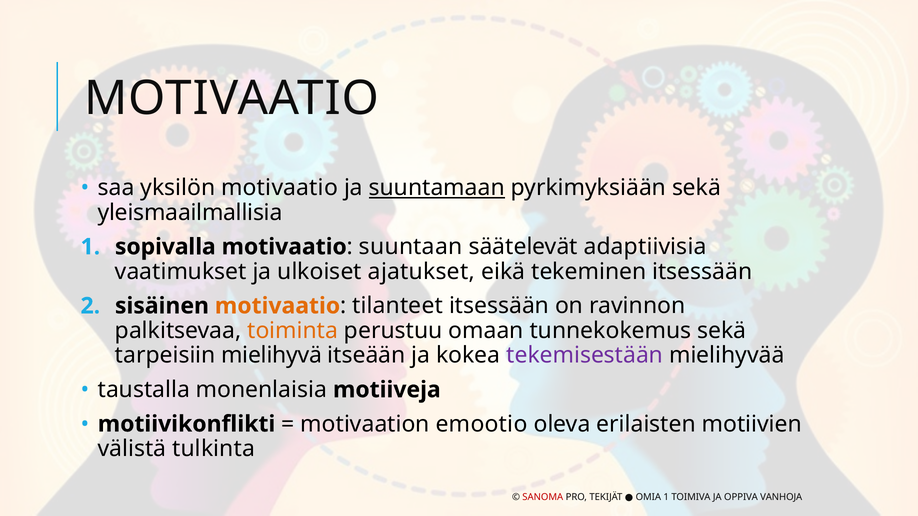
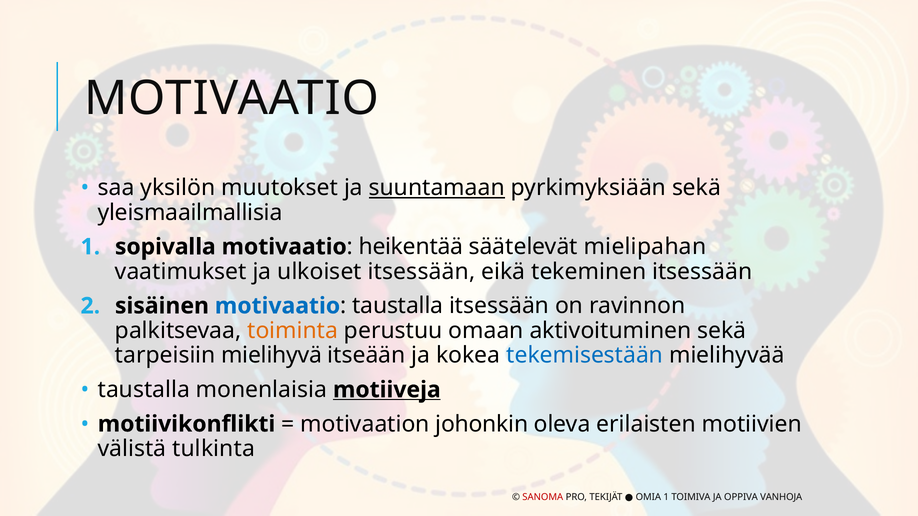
yksilön motivaatio: motivaatio -> muutokset (280, 188)
suuntaan: suuntaan -> heikentää (411, 247)
adaptiivisia: adaptiivisia -> mielipahan (645, 247)
ulkoiset ajatukset: ajatukset -> itsessään (421, 272)
motivaatio colour: orange -> blue (278, 306)
tilanteet: tilanteet -> taustalla (398, 306)
tunnekokemus: tunnekokemus -> aktivoituminen (610, 331)
tekemisestään colour: purple -> blue (585, 356)
motiiveja underline: none -> present (387, 390)
emootio: emootio -> johonkin (482, 424)
